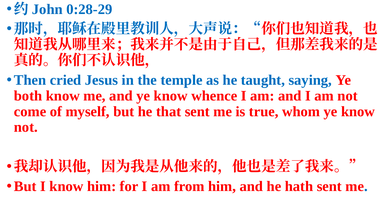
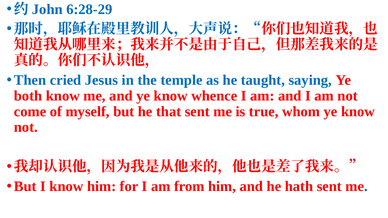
0:28-29: 0:28-29 -> 6:28-29 (89, 9)
